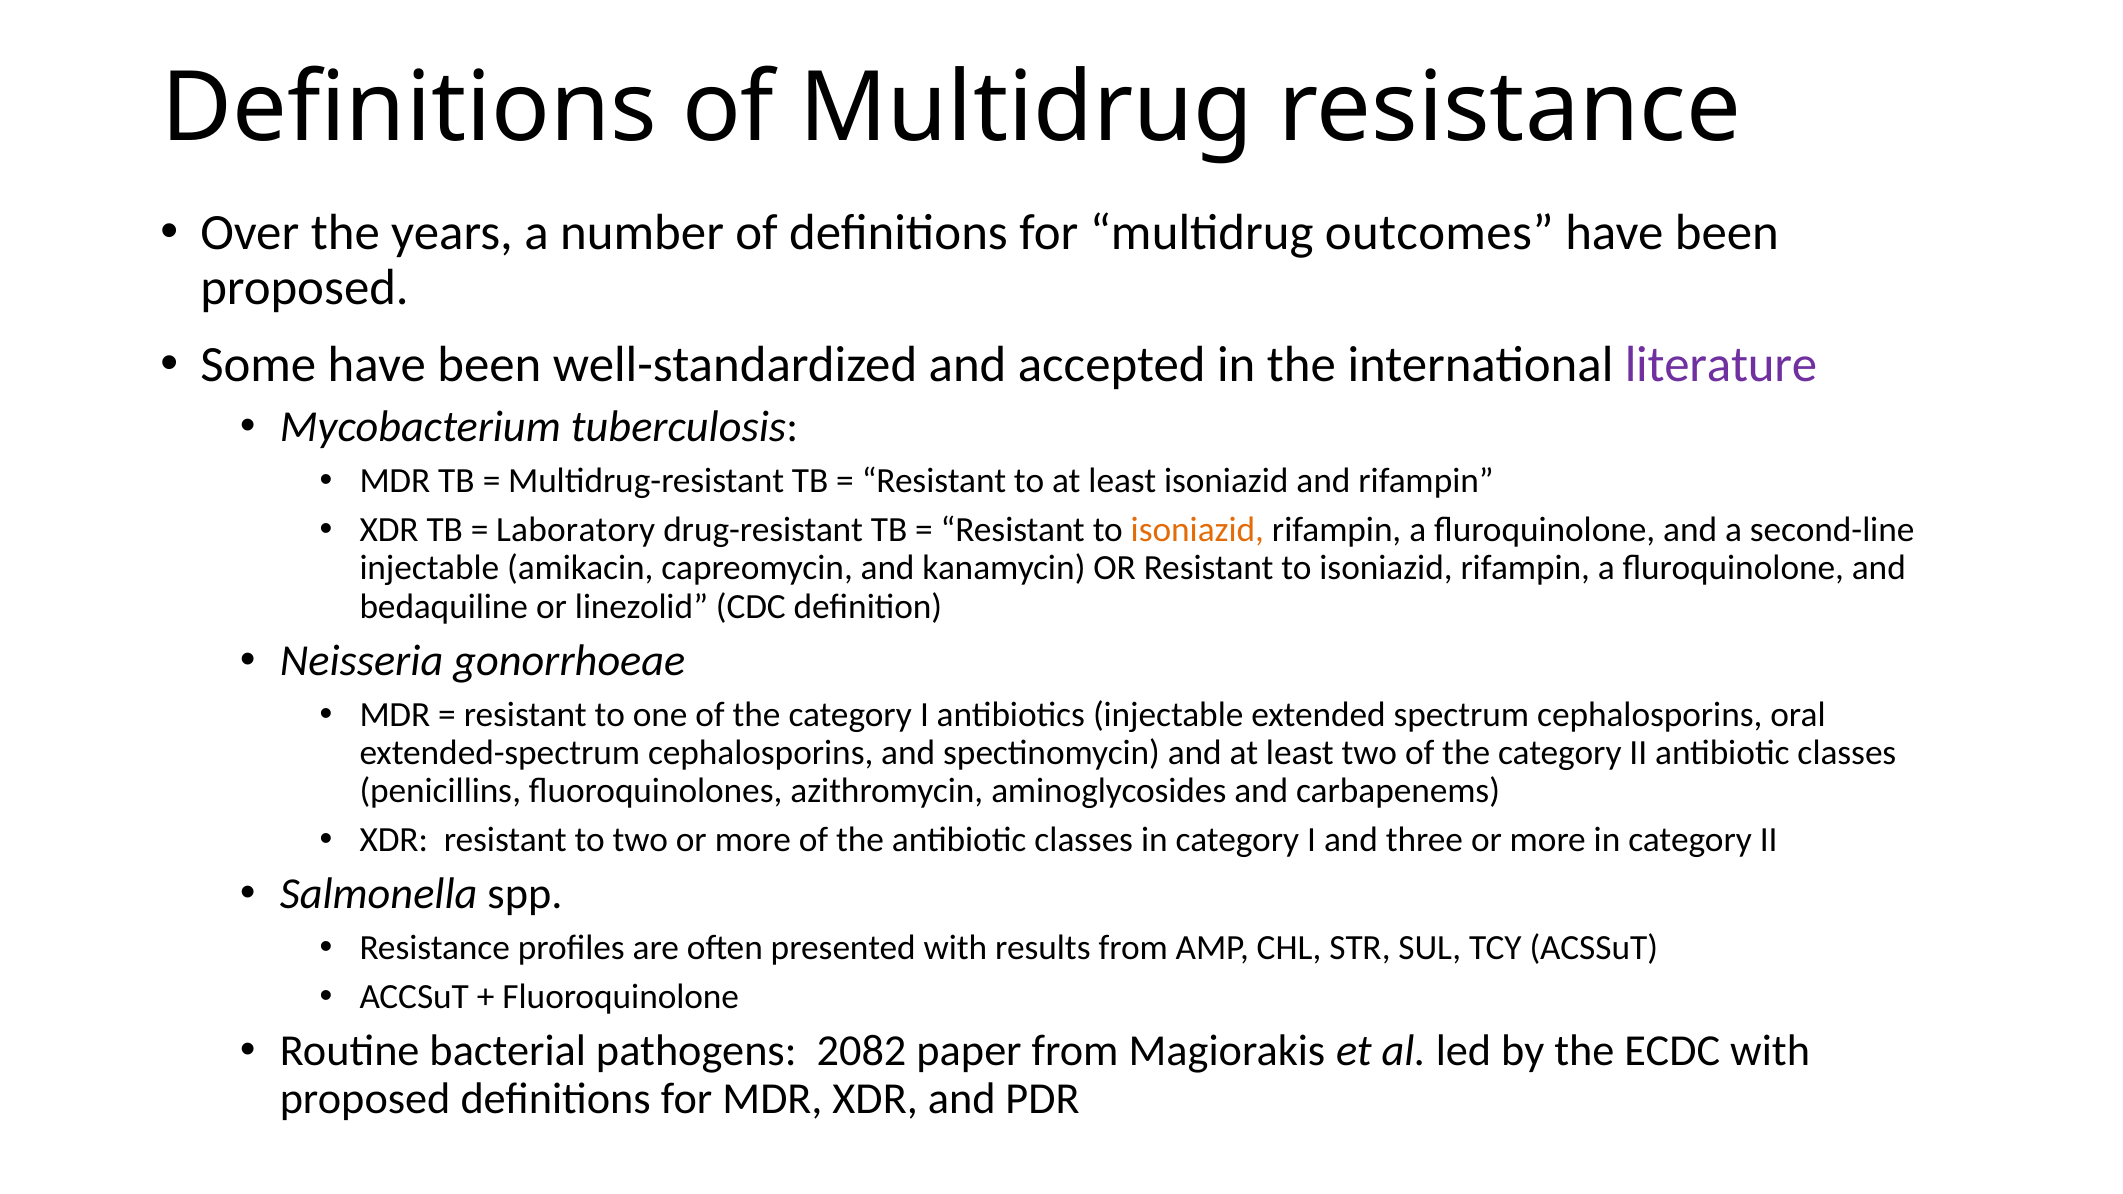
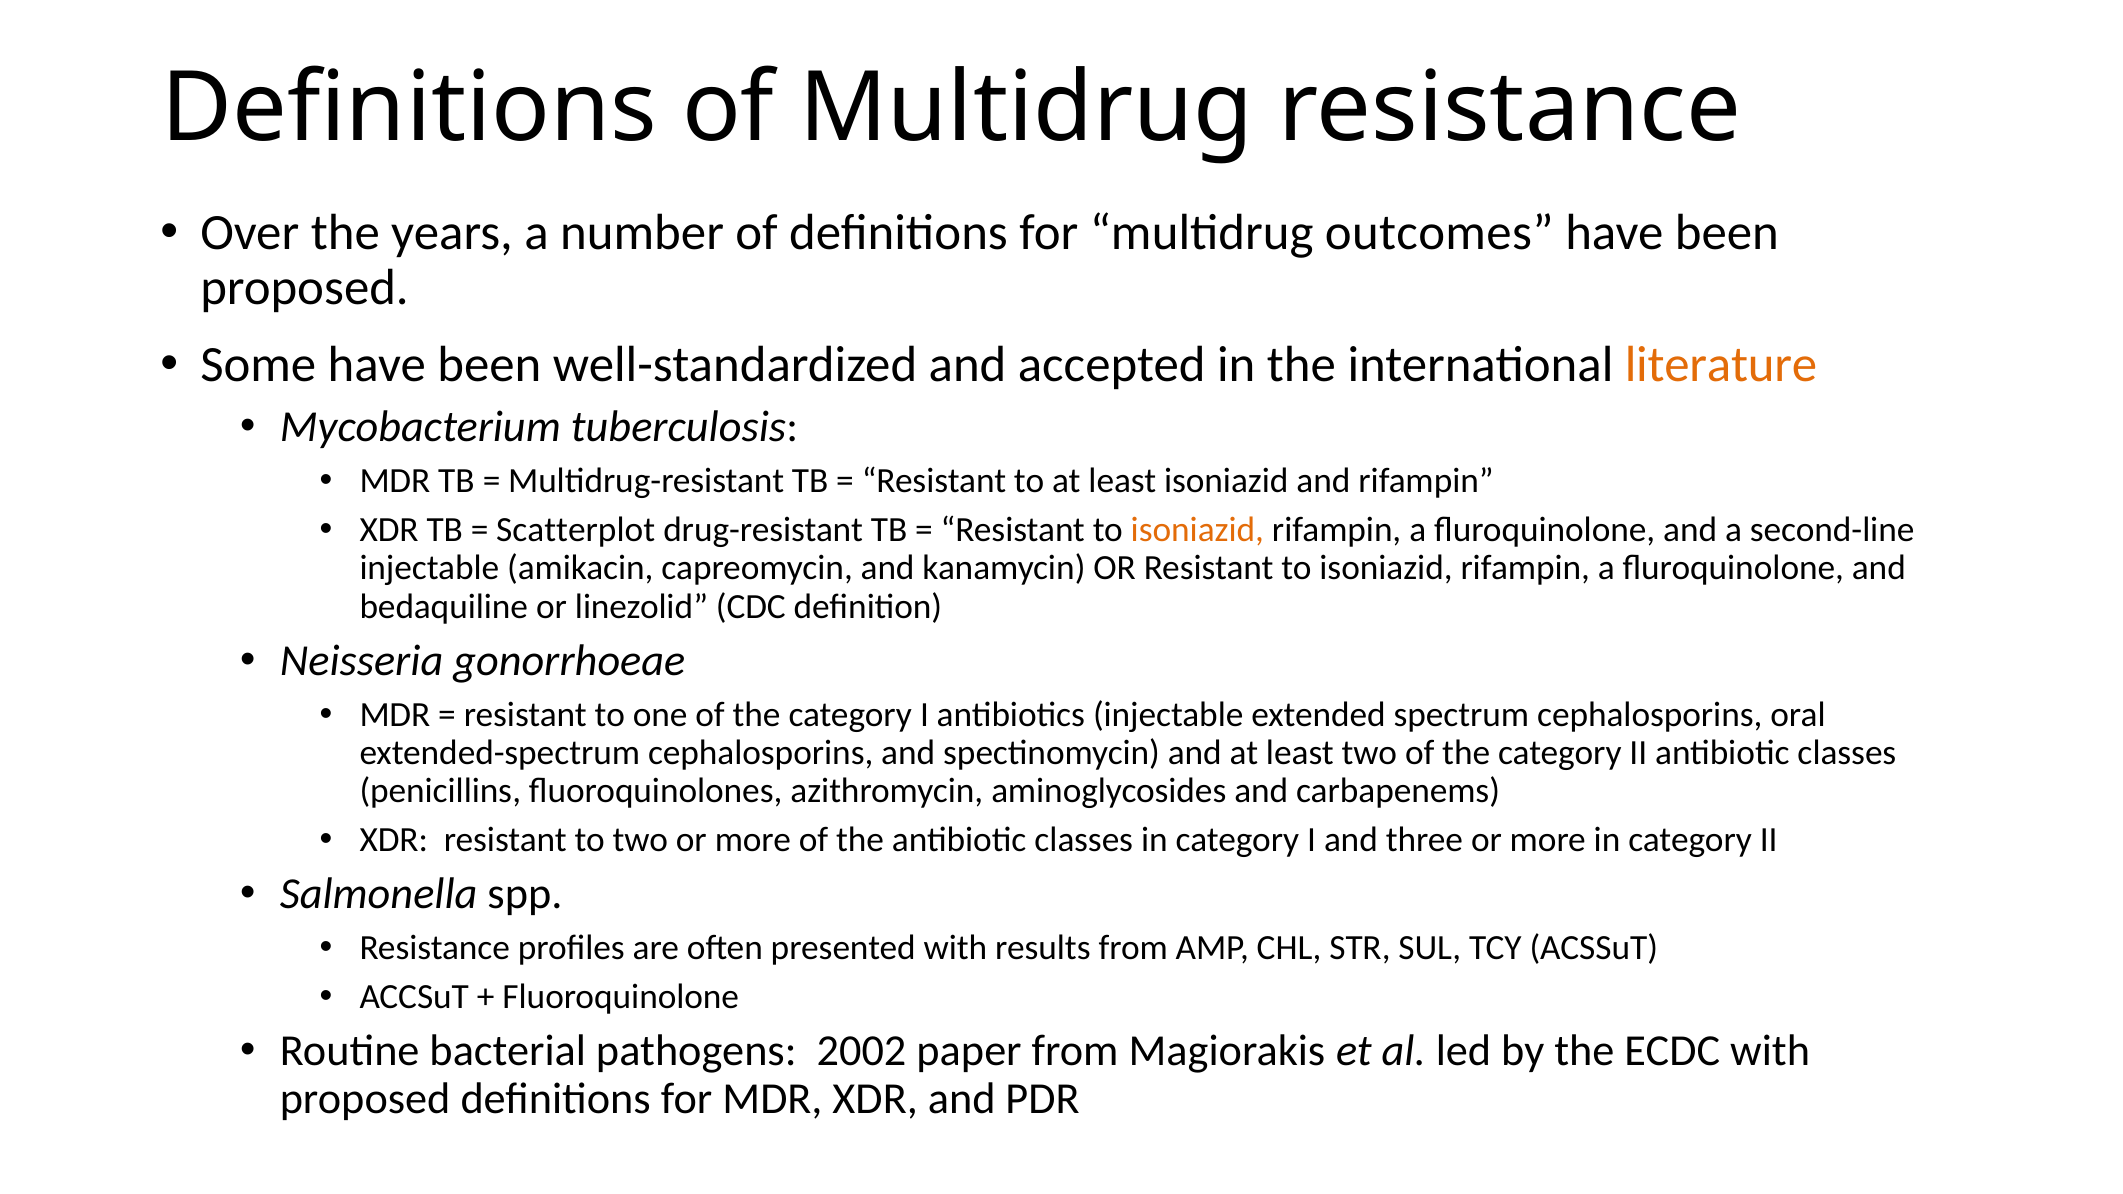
literature colour: purple -> orange (1721, 365)
Laboratory: Laboratory -> Scatterplot (576, 530)
2082: 2082 -> 2002 (861, 1051)
